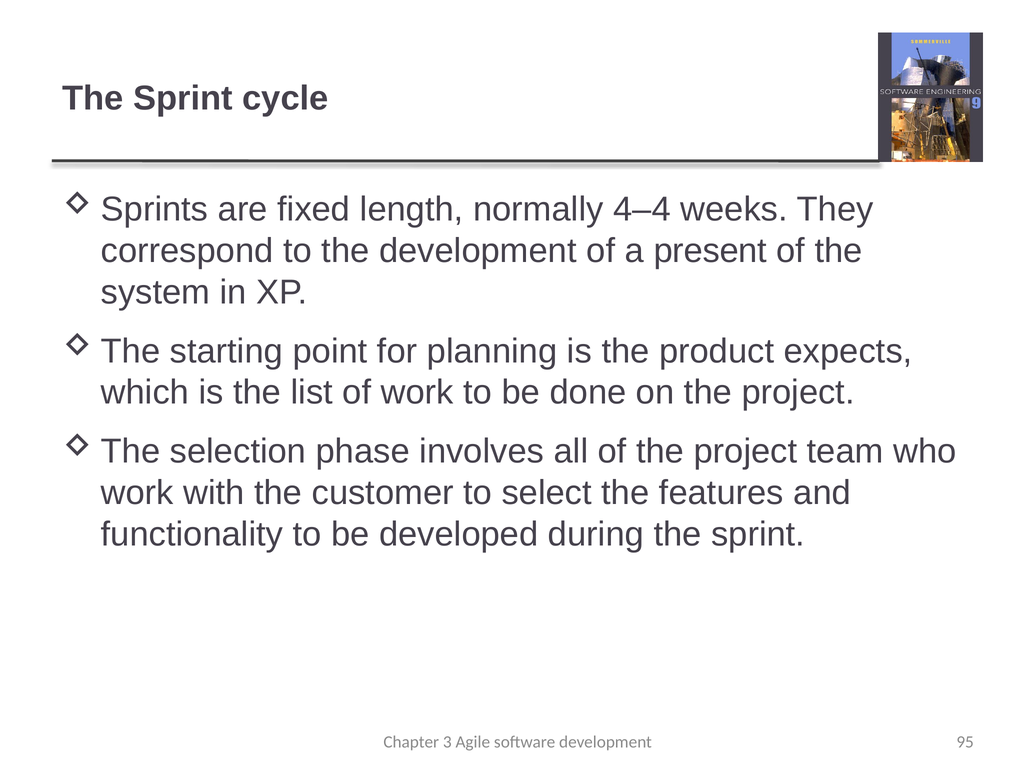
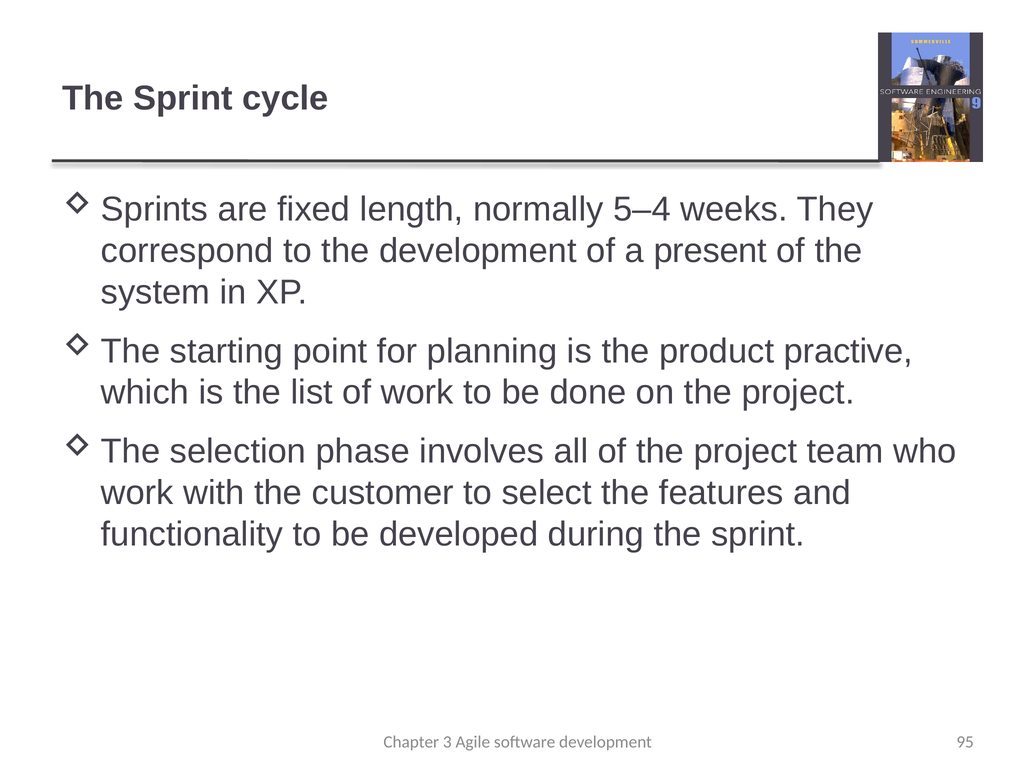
4–4: 4–4 -> 5–4 (642, 210)
expects: expects -> practive (848, 351)
